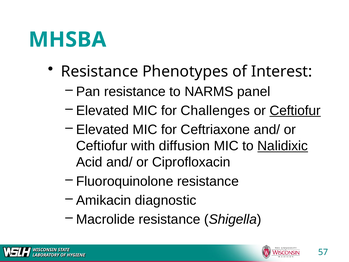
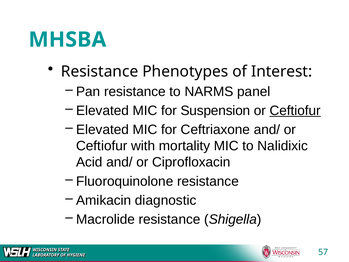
Challenges: Challenges -> Suspension (215, 110)
diffusion: diffusion -> mortality (185, 146)
Nalidixic underline: present -> none (283, 146)
